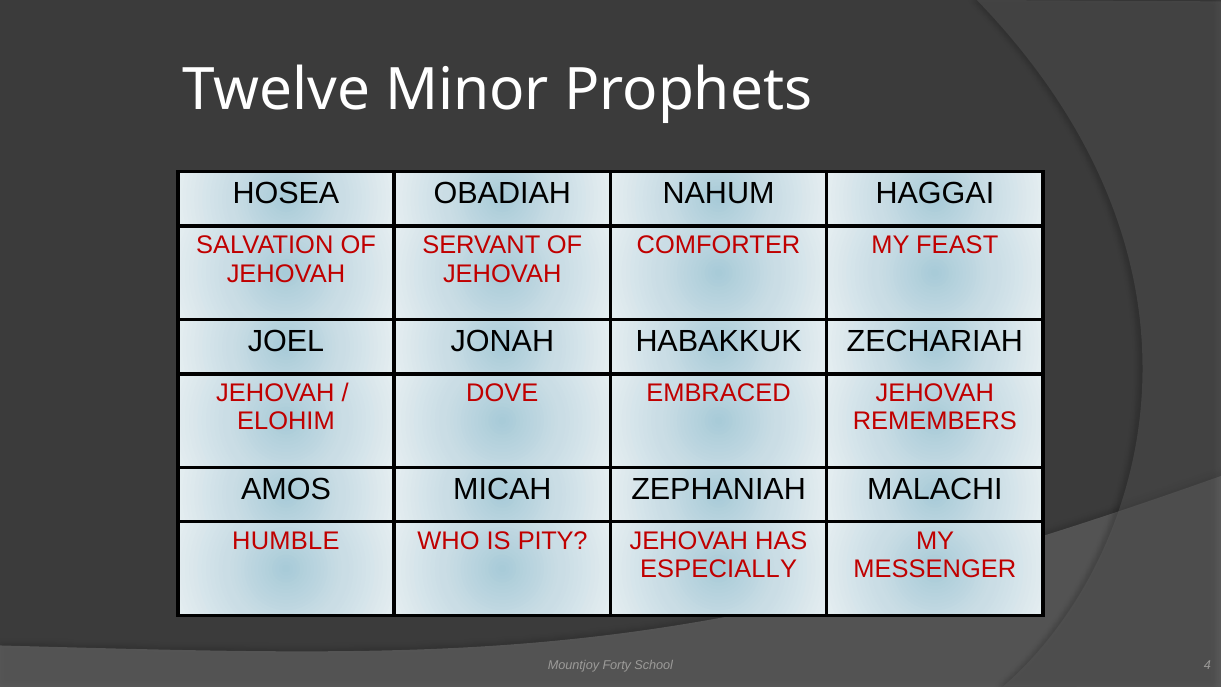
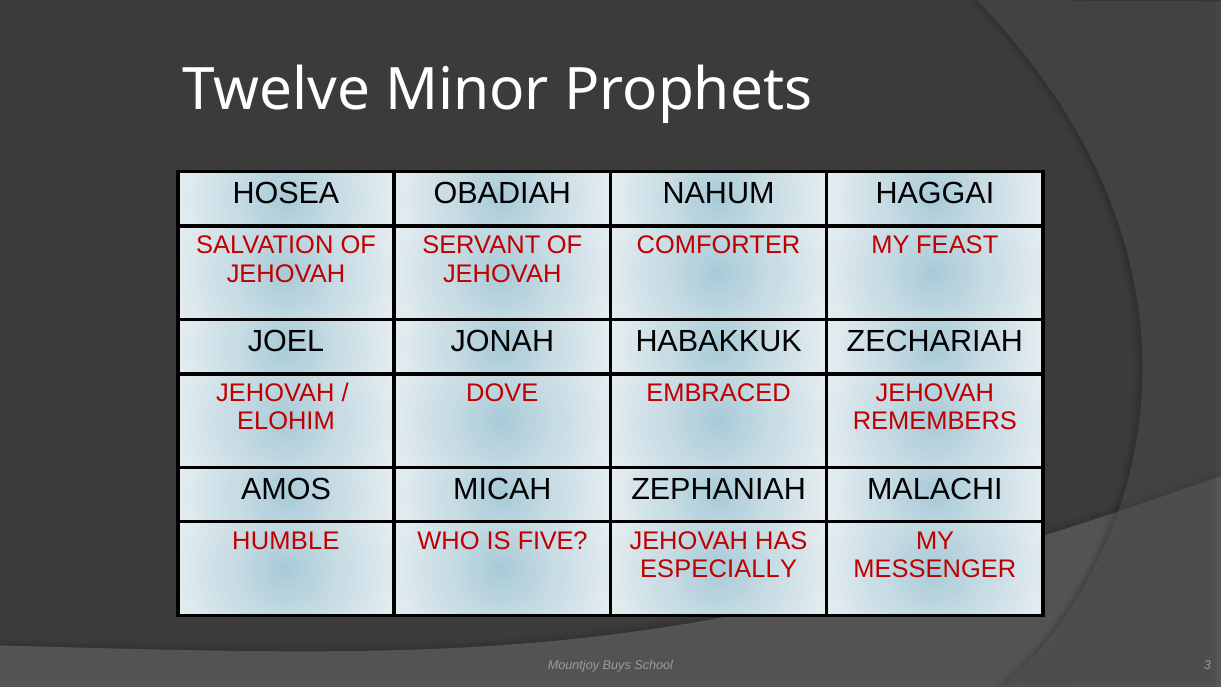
PITY: PITY -> FIVE (553, 541)
Forty: Forty -> Buys (617, 665)
4: 4 -> 3 (1207, 665)
